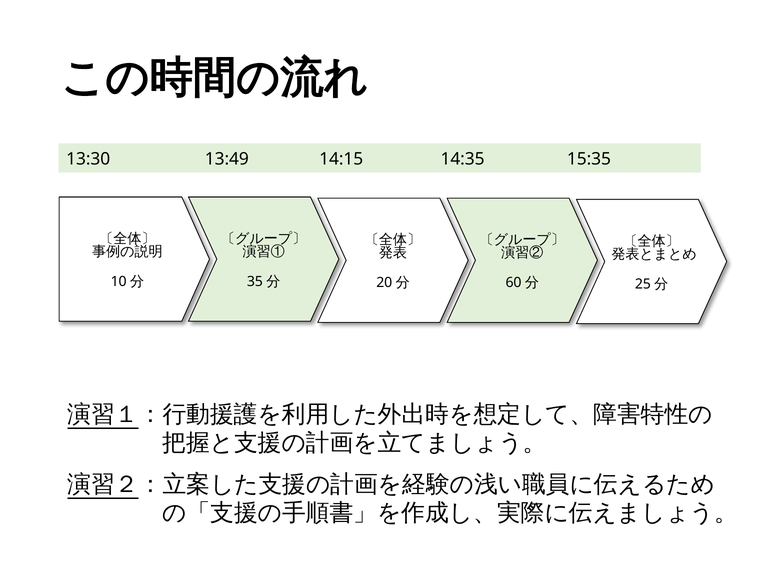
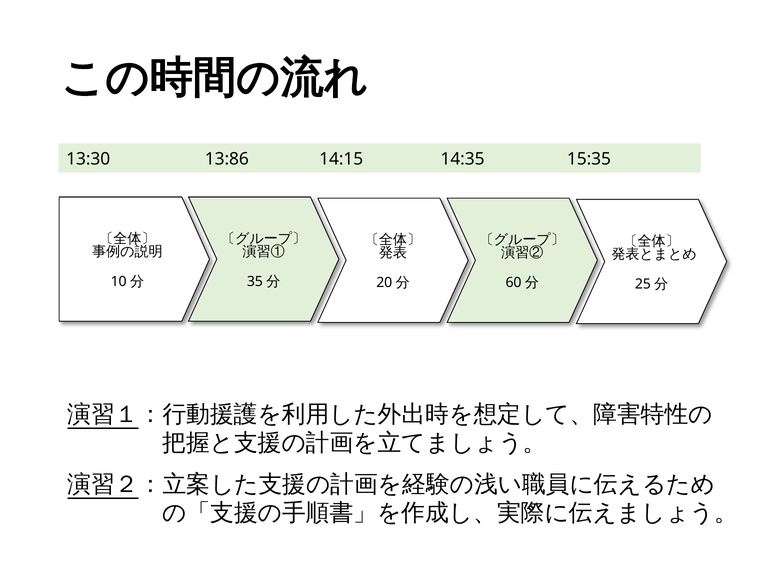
13:49: 13:49 -> 13:86 (227, 159)
